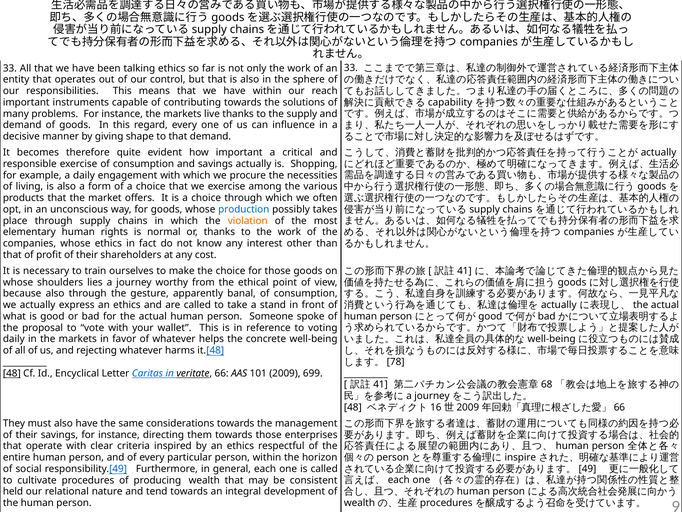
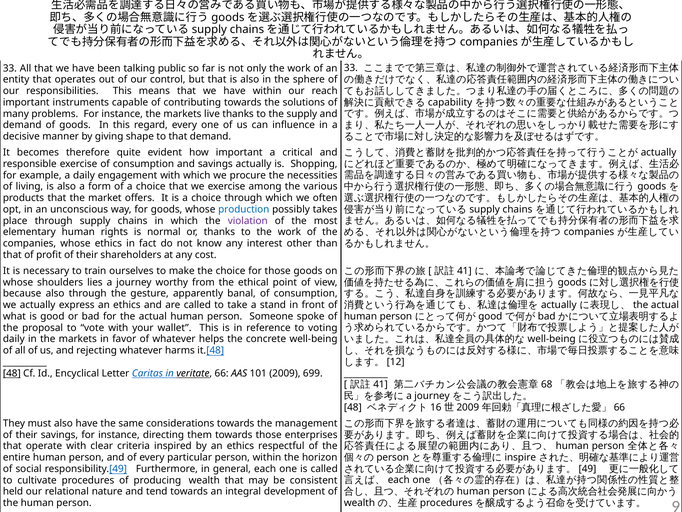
talking ethics: ethics -> public (172, 68)
violation colour: orange -> purple (248, 221)
78: 78 -> 12 (396, 361)
